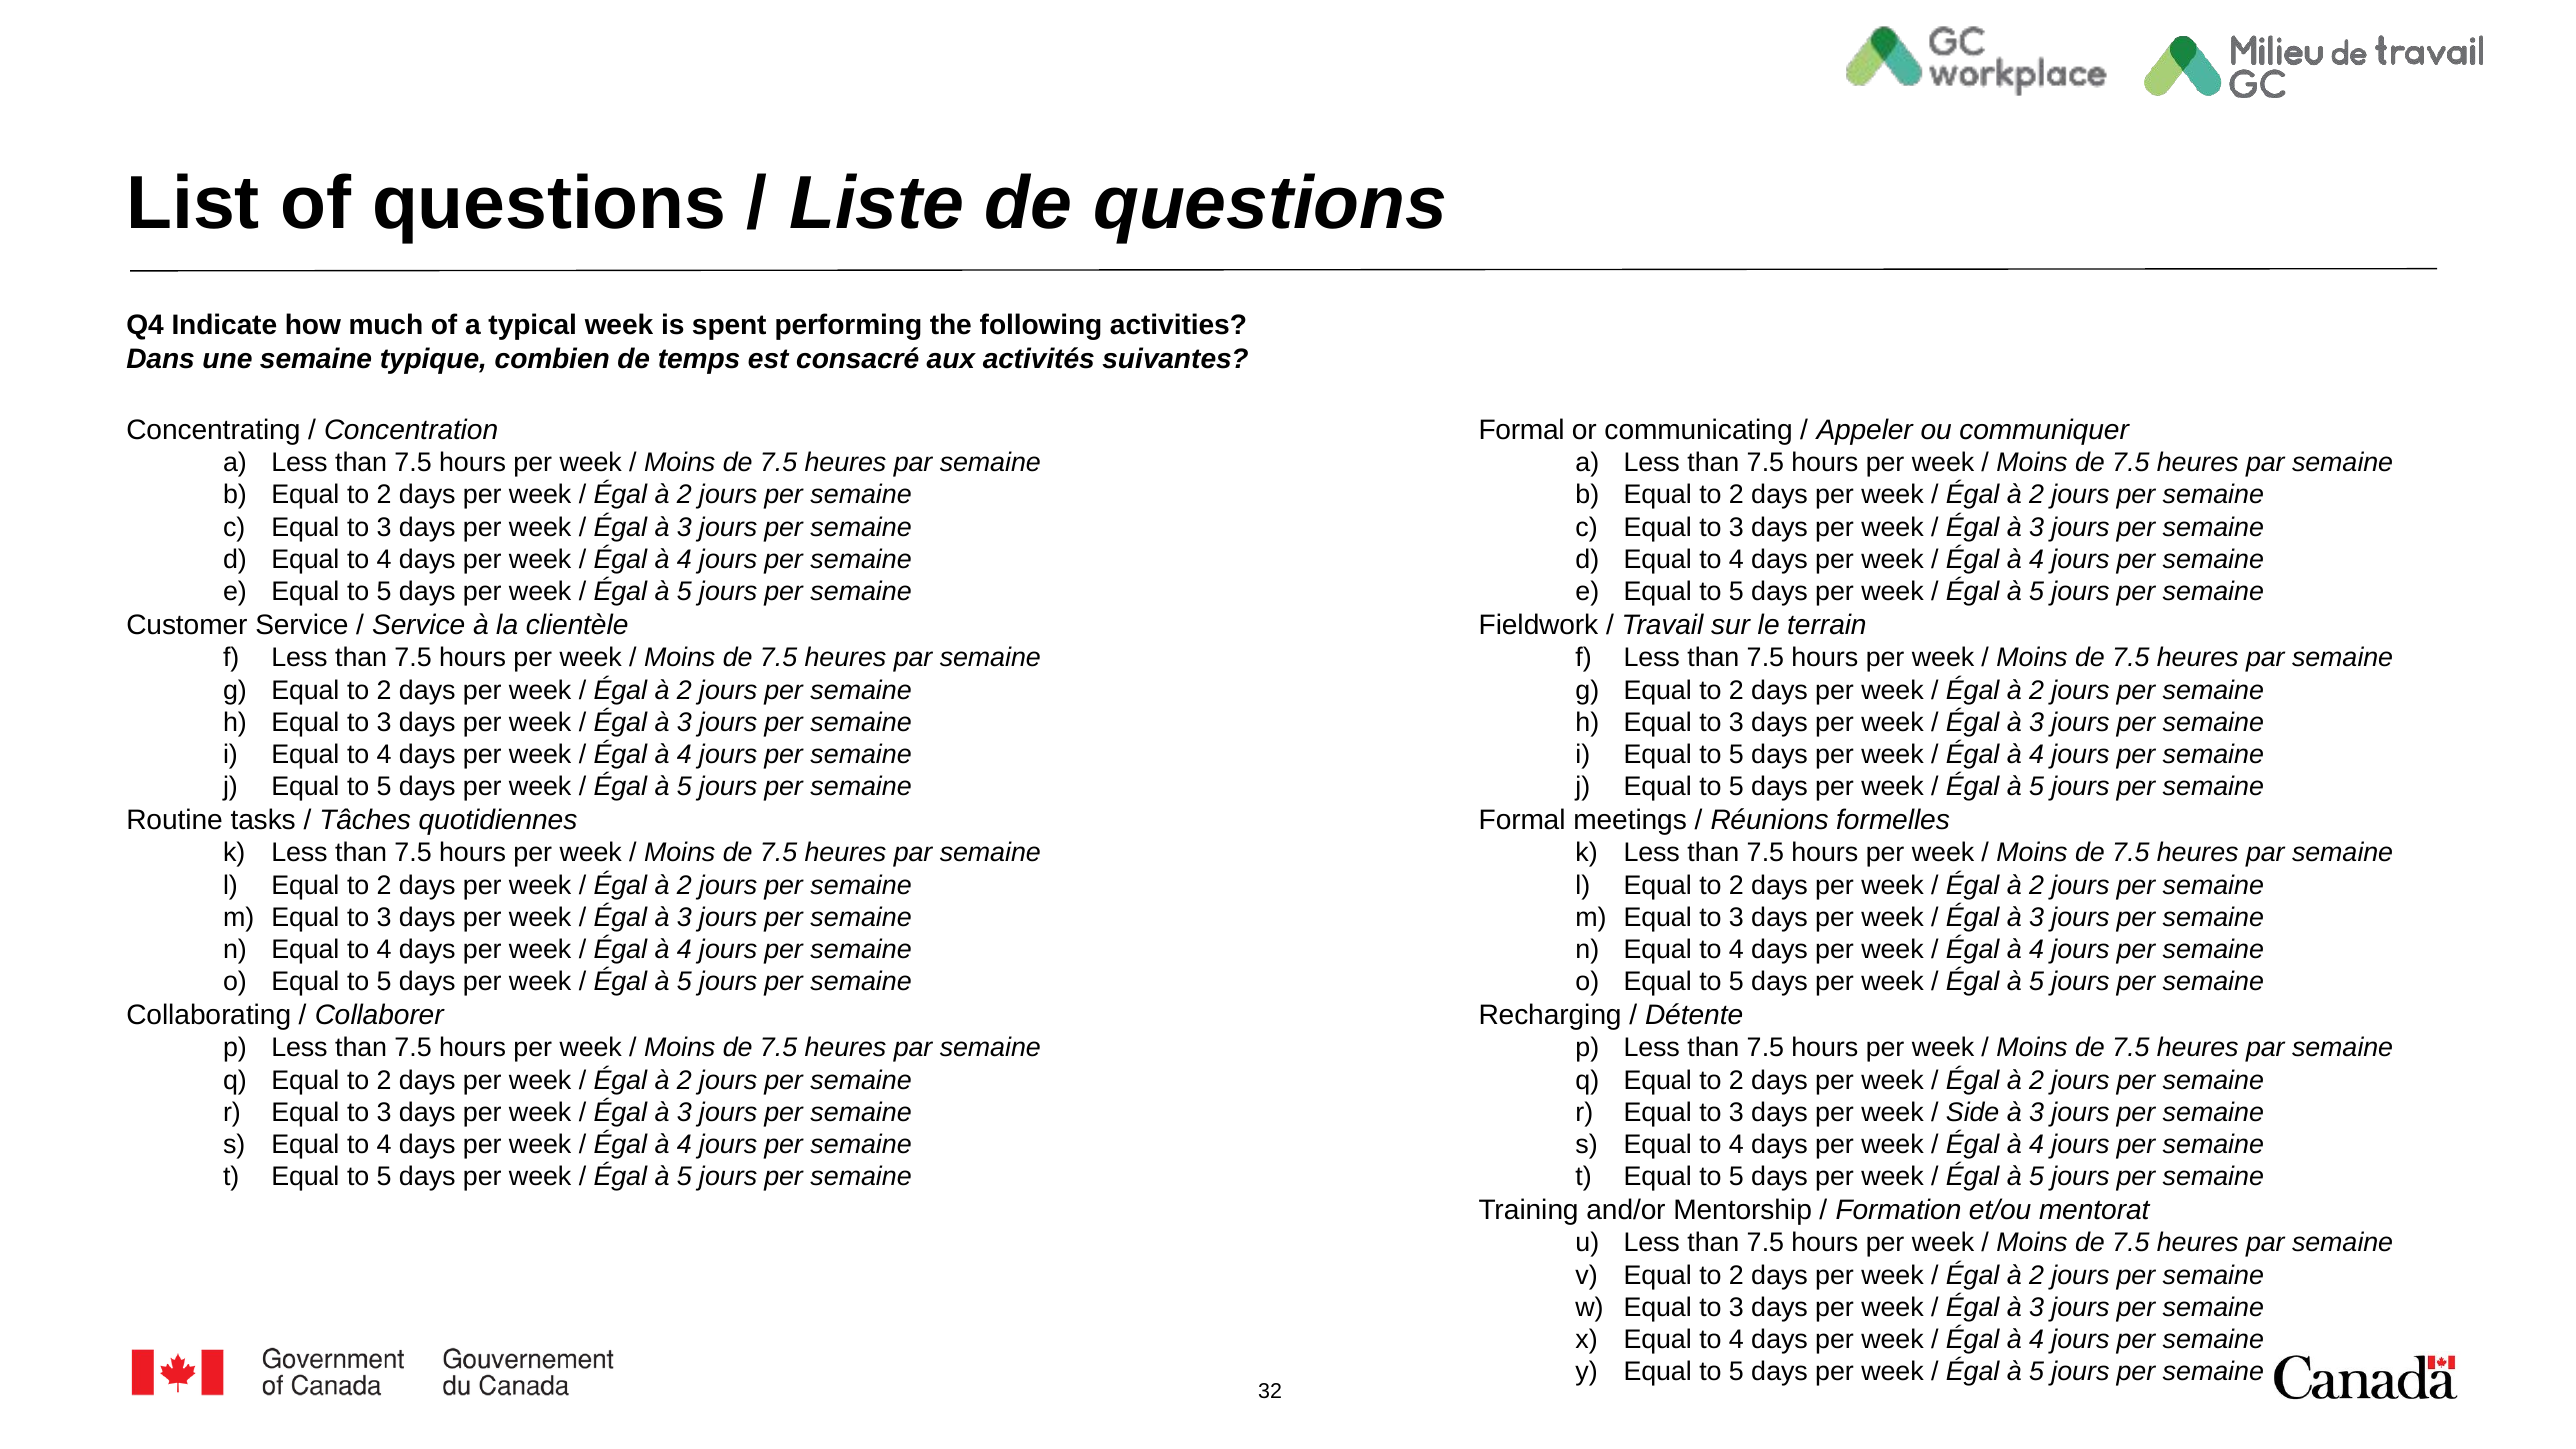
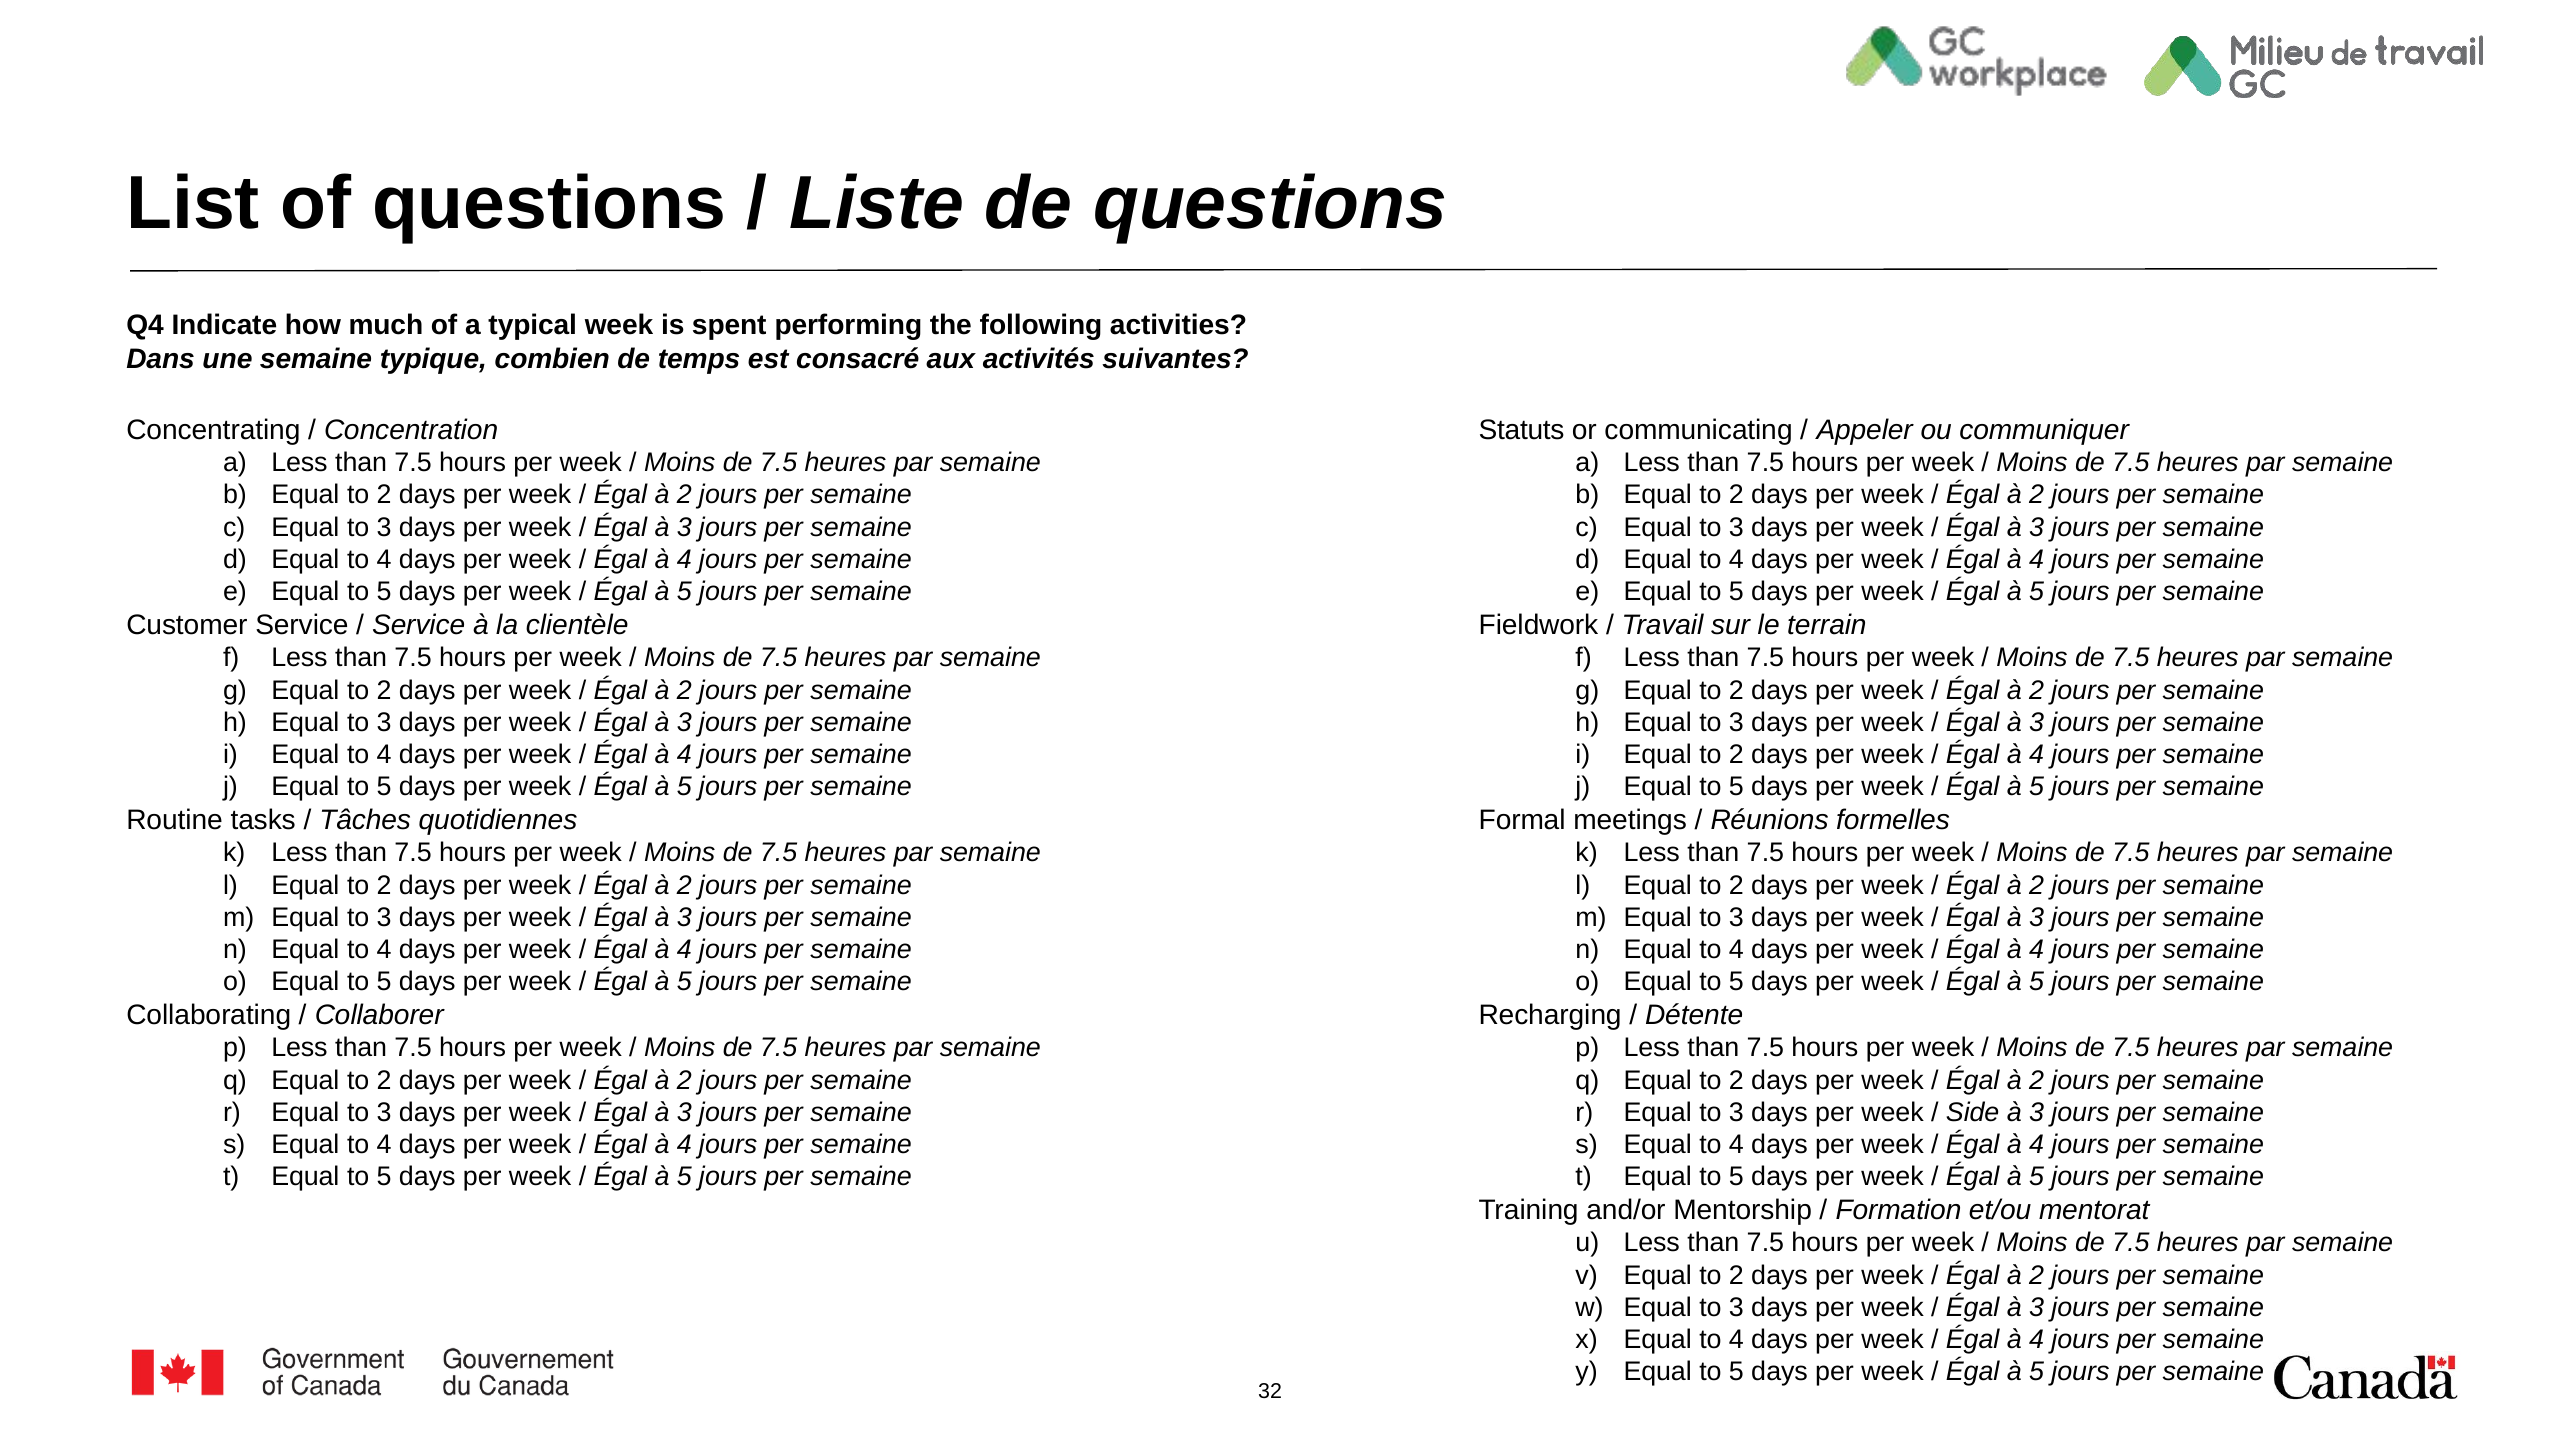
Formal: Formal -> Statuts (1522, 430)
5: 5 -> 2 (1736, 755)
